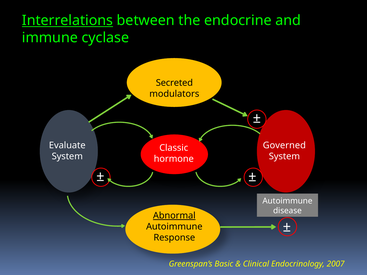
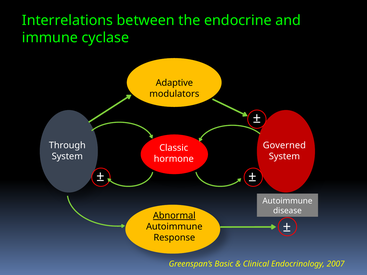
Interrelations underline: present -> none (67, 21)
Secreted: Secreted -> Adaptive (174, 83)
Evaluate: Evaluate -> Through (67, 146)
